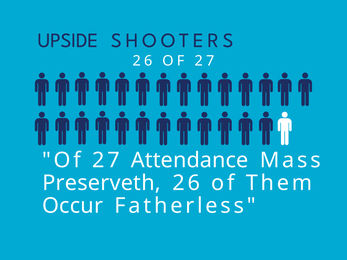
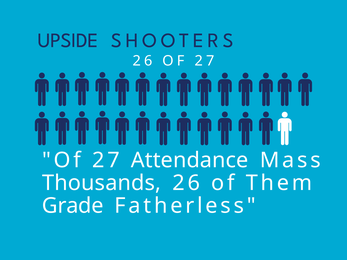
Preserveth: Preserveth -> Thousands (102, 183)
Occur: Occur -> Grade (73, 206)
